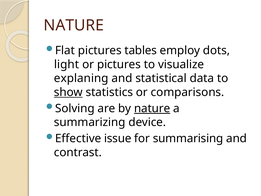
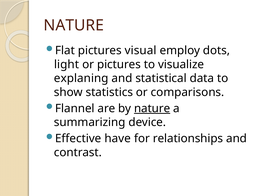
tables: tables -> visual (141, 50)
show underline: present -> none (68, 92)
Solving: Solving -> Flannel (75, 108)
issue: issue -> have (118, 138)
summarising: summarising -> relationships (188, 138)
